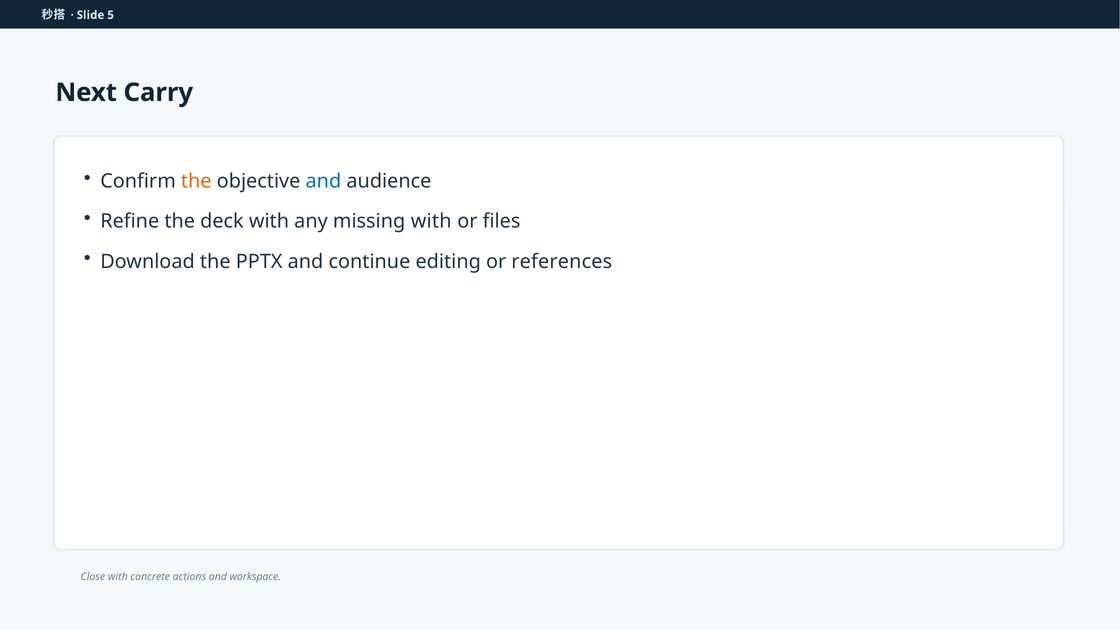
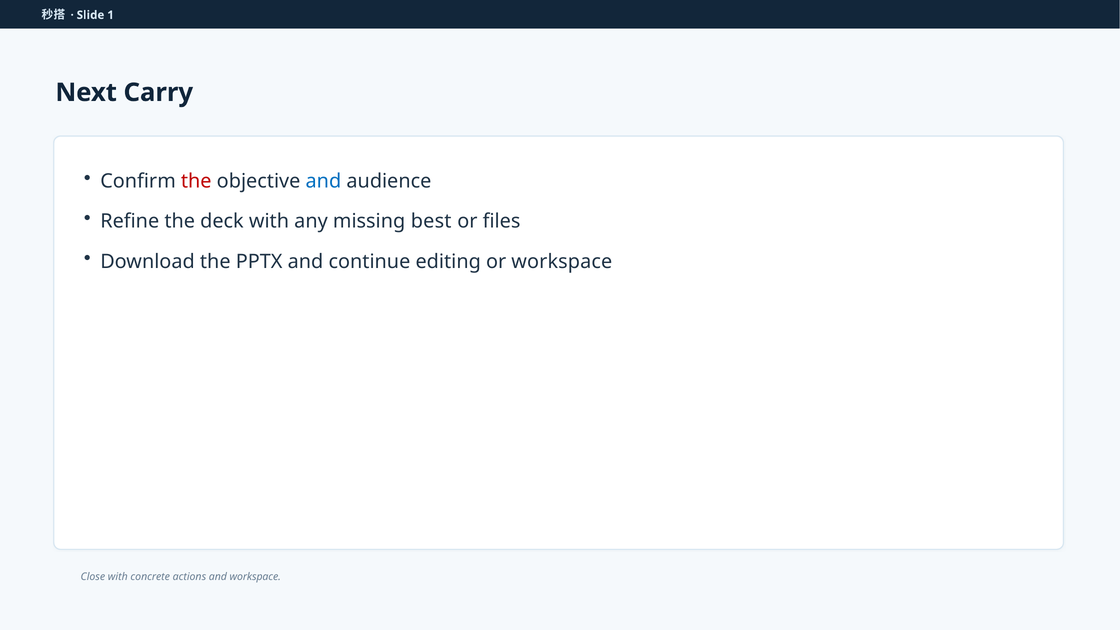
5: 5 -> 1 (111, 15)
the colour: orange -> red (196, 181)
missing with: with -> best (431, 221)
or references: references -> workspace (562, 262)
